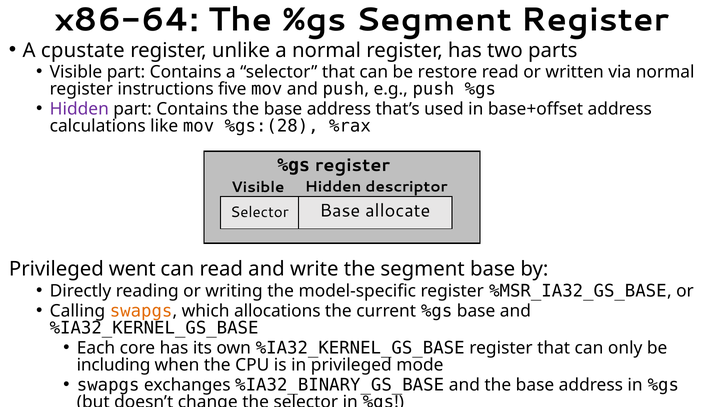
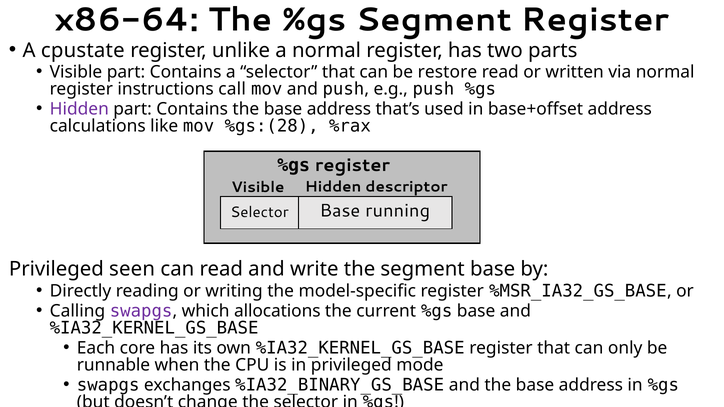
five: five -> call (232, 89)
allocate: allocate -> running (398, 211)
went: went -> seen (132, 269)
swapgs colour: orange -> purple (141, 311)
including: including -> runnable (113, 365)
